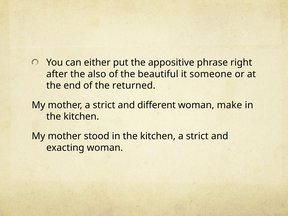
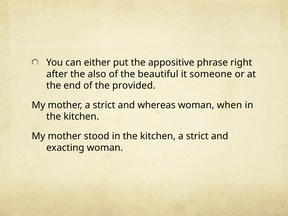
returned: returned -> provided (134, 86)
different: different -> whereas (157, 105)
make: make -> when (229, 105)
